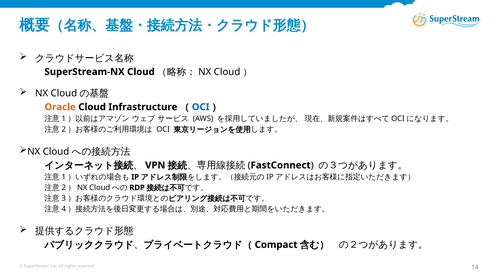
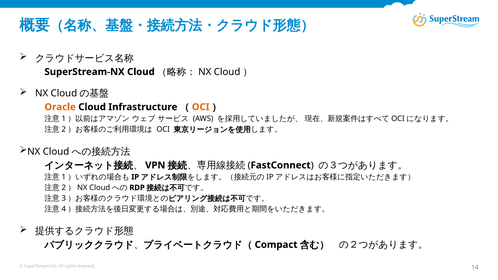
OCI colour: blue -> orange (201, 107)
